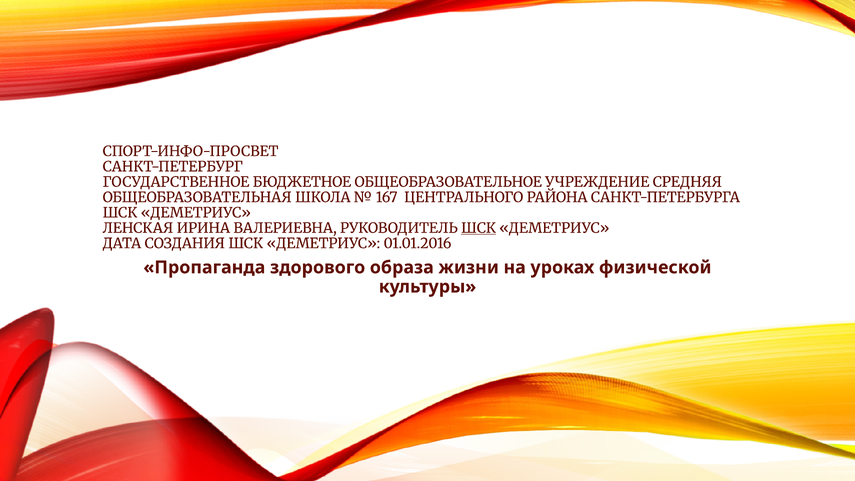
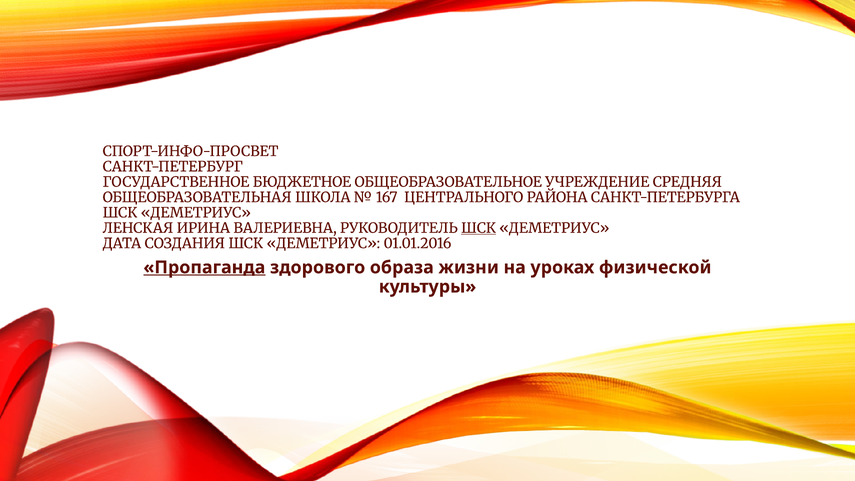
Пропаганда underline: none -> present (204, 267)
